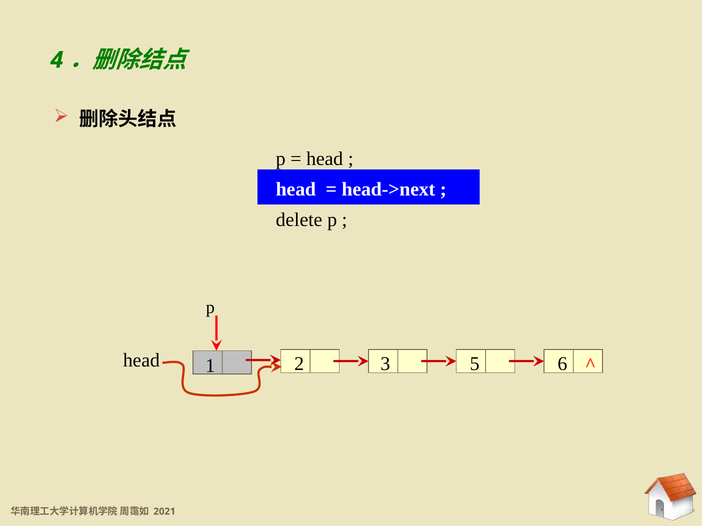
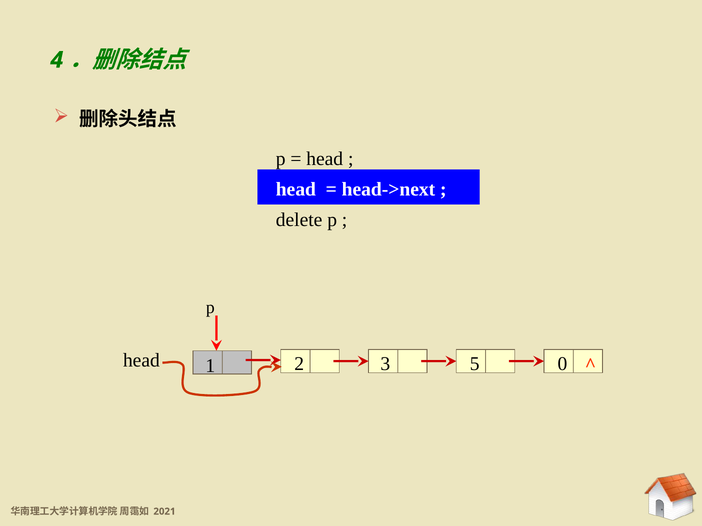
6: 6 -> 0 (562, 364)
